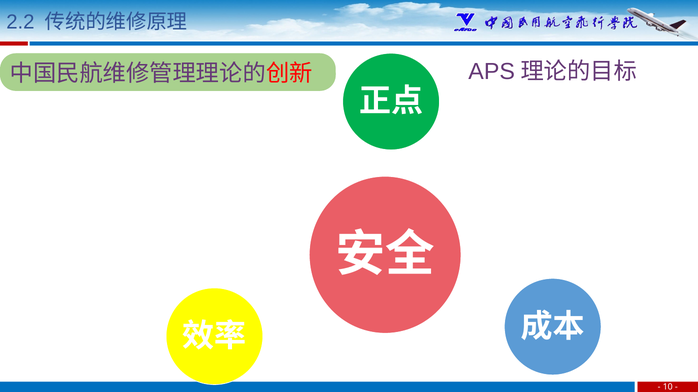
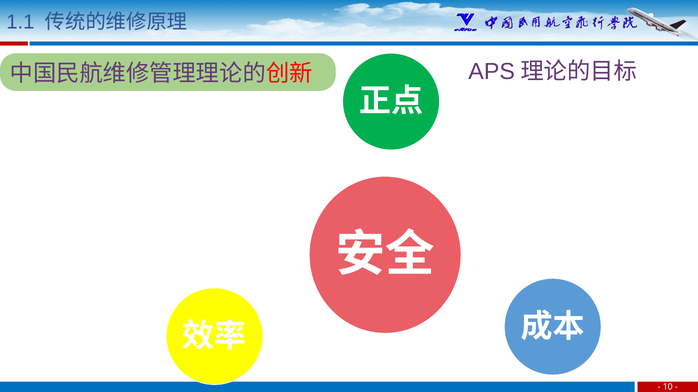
2.2: 2.2 -> 1.1 (20, 22)
